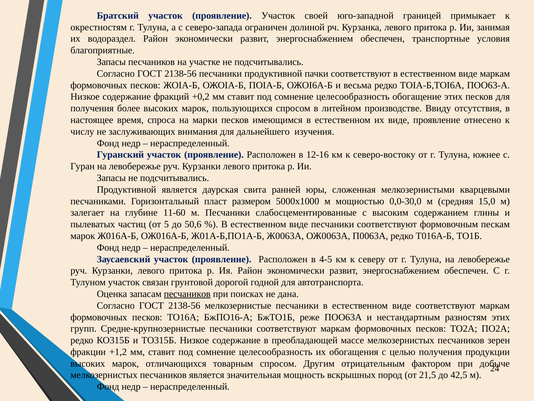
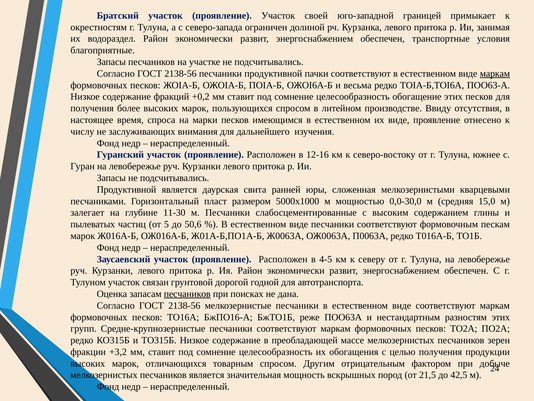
маркам underline: none -> present (495, 73)
11-60: 11-60 -> 11-30 (174, 212)
+1,2: +1,2 -> +3,2 (118, 352)
